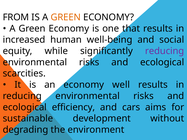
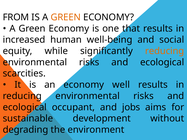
reducing colour: purple -> orange (165, 51)
efficiency: efficiency -> occupant (73, 107)
cars: cars -> jobs (131, 107)
